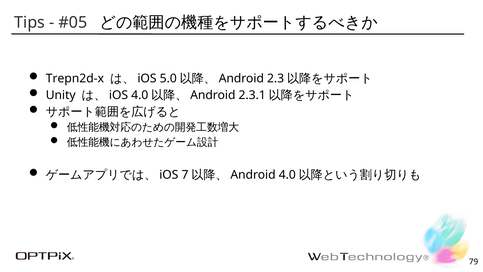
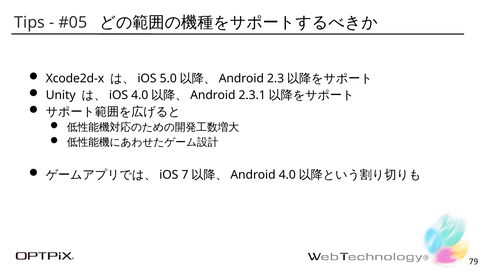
Trepn2d-x: Trepn2d-x -> Xcode2d-x (75, 78)
